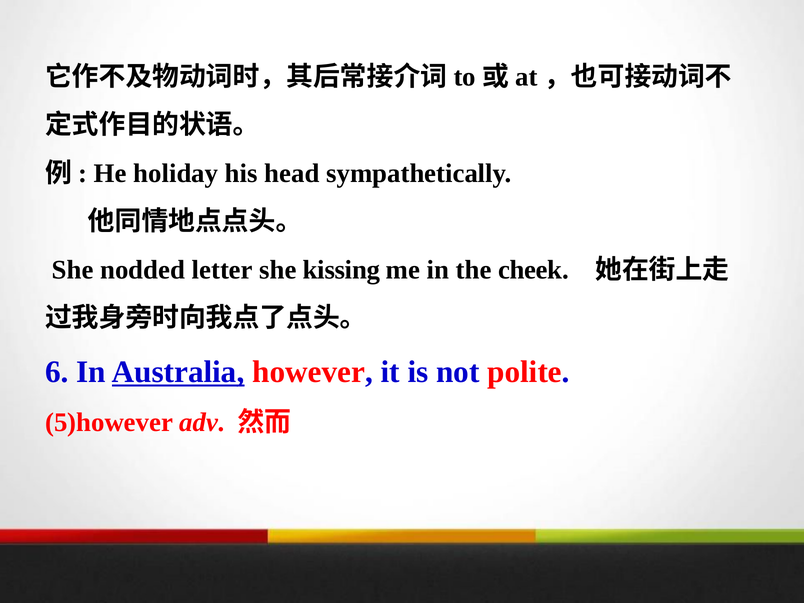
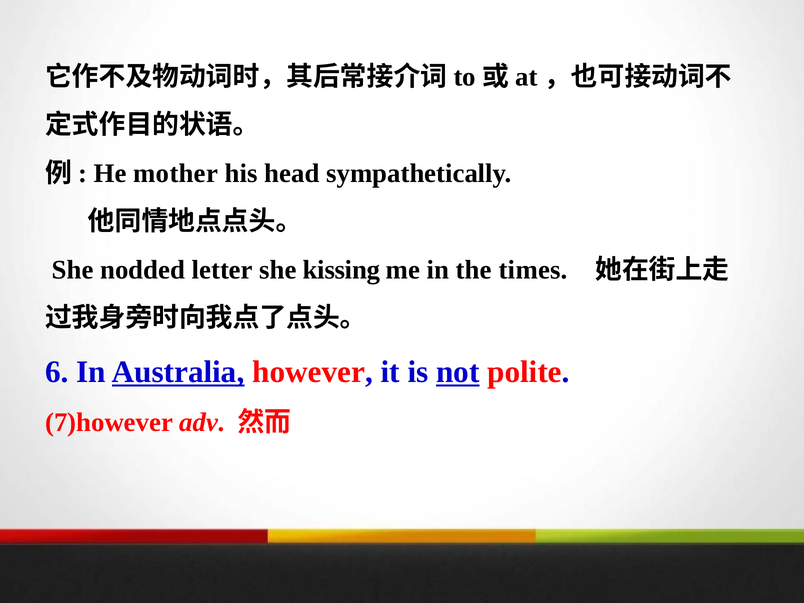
holiday: holiday -> mother (176, 173)
cheek: cheek -> times (533, 270)
not underline: none -> present (458, 372)
5)however: 5)however -> 7)however (109, 423)
